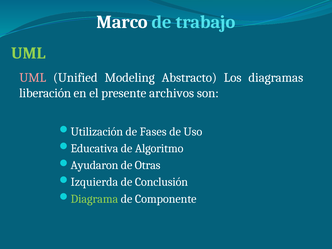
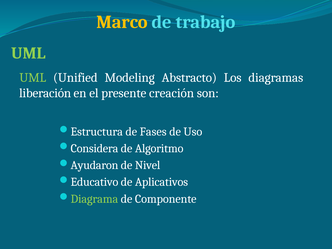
Marco colour: white -> yellow (122, 22)
UML colour: pink -> light green (33, 78)
archivos: archivos -> creación (172, 93)
Utilización: Utilización -> Estructura (97, 132)
Educativa: Educativa -> Considera (94, 148)
Otras: Otras -> Nivel (148, 165)
Izquierda: Izquierda -> Educativo (94, 182)
Conclusión: Conclusión -> Aplicativos (161, 182)
